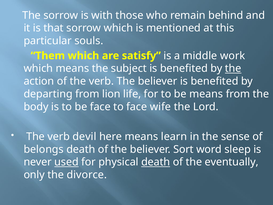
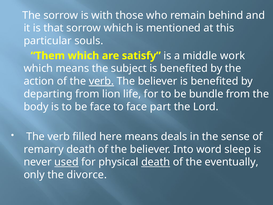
the underline: present -> none (233, 68)
verb underline: none -> present (101, 81)
be means: means -> bundle (206, 94)
wife: wife -> part (160, 107)
devil: devil -> filled (85, 136)
learn: learn -> deals (174, 136)
belongs: belongs -> remarry (44, 149)
Sort: Sort -> Into (183, 149)
